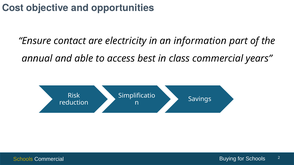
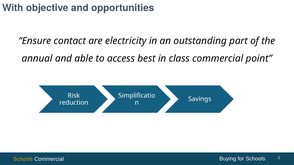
Cost: Cost -> With (13, 8)
information: information -> outstanding (200, 41)
years: years -> point (259, 59)
